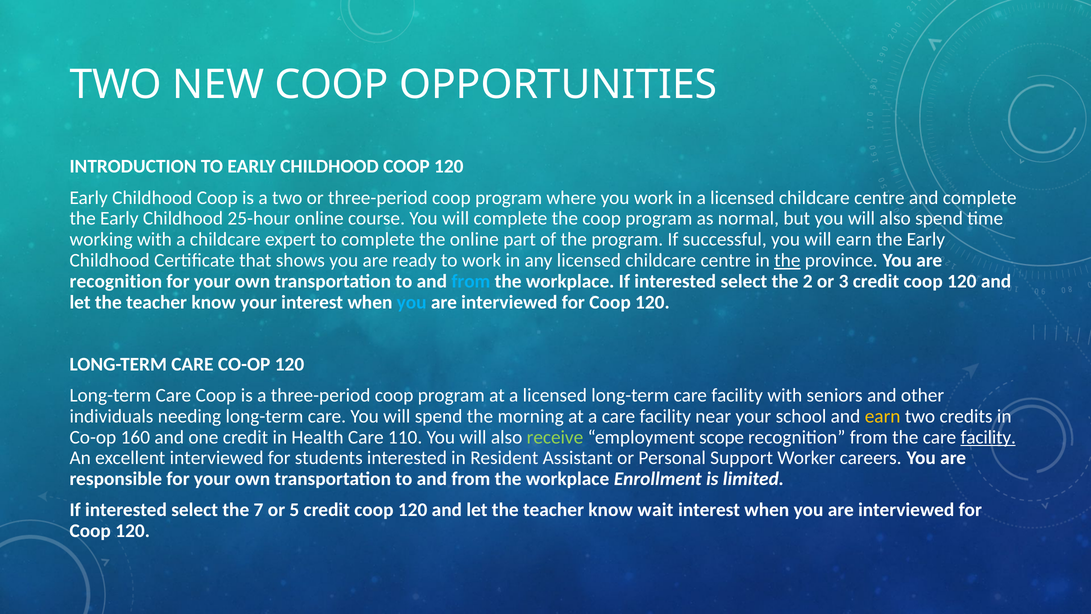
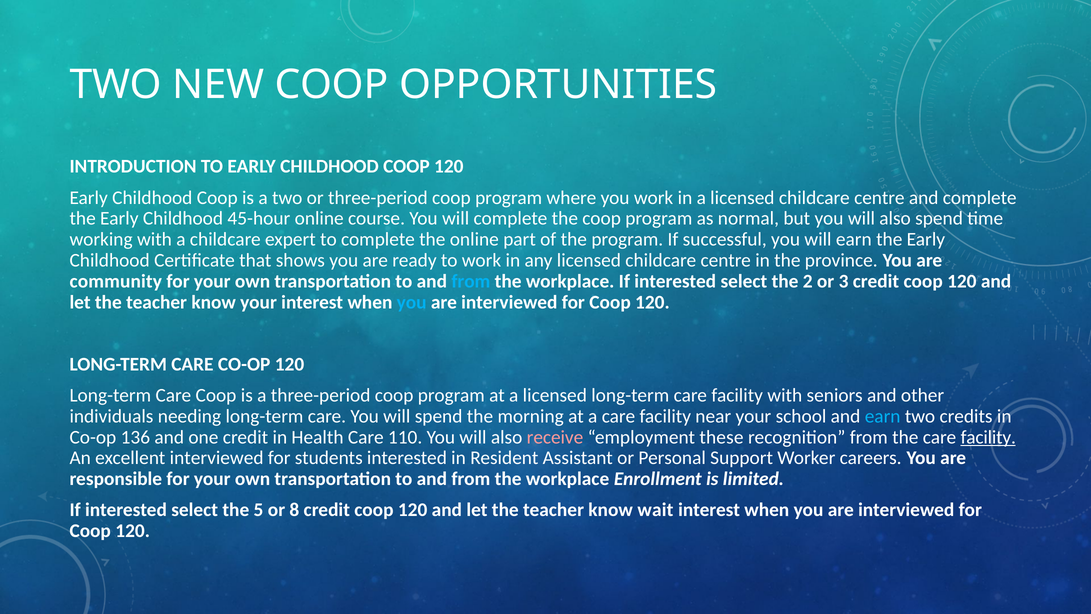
25-hour: 25-hour -> 45-hour (259, 218)
the underline: present -> none (787, 260)
recognition: recognition -> community (116, 281)
earn colour: yellow -> light blue (883, 416)
160: 160 -> 136 (135, 437)
receive colour: light green -> pink (555, 437)
scope: scope -> these (721, 437)
7: 7 -> 5 (258, 510)
5: 5 -> 8 (294, 510)
